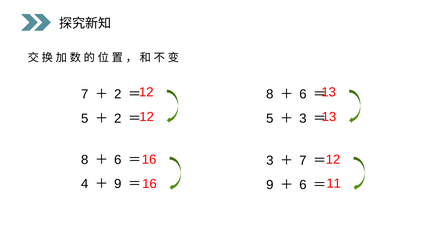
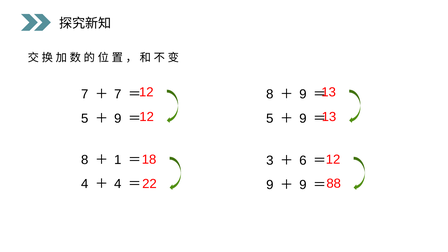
2: 2 -> 7 (118, 94)
6: 6 -> 9 (303, 94)
2: 2 -> 9 (118, 119)
3: 3 -> 9 (303, 119)
6: 6 -> 1 (118, 160)
16: 16 -> 18 (149, 159)
7: 7 -> 6 (303, 160)
9: 9 -> 4 (118, 184)
16: 16 -> 22 (149, 184)
6: 6 -> 9 (303, 185)
11: 11 -> 88 (334, 184)
